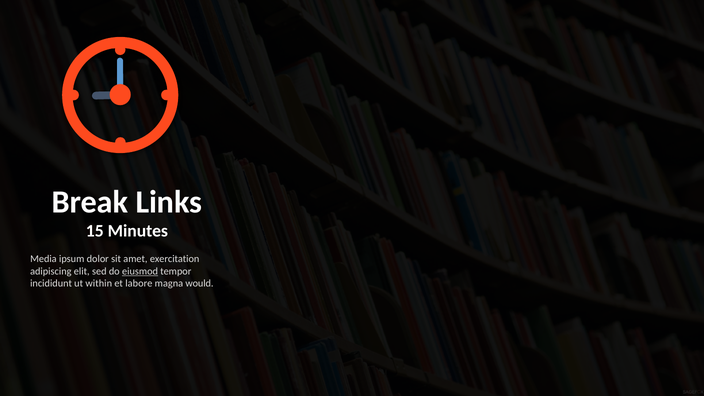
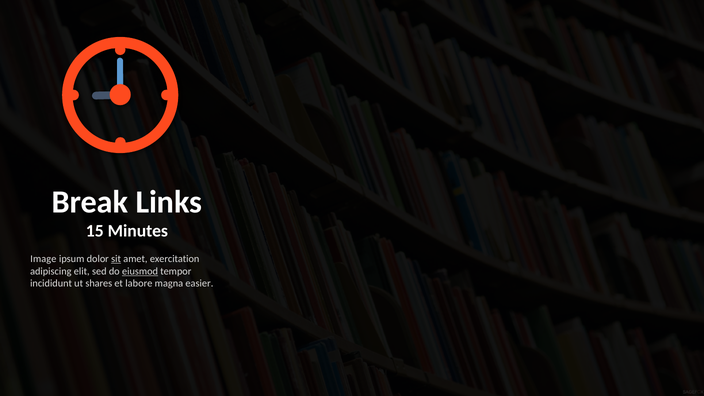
Media: Media -> Image (43, 259)
sit underline: none -> present (116, 259)
within: within -> shares (99, 284)
would: would -> easier (199, 284)
